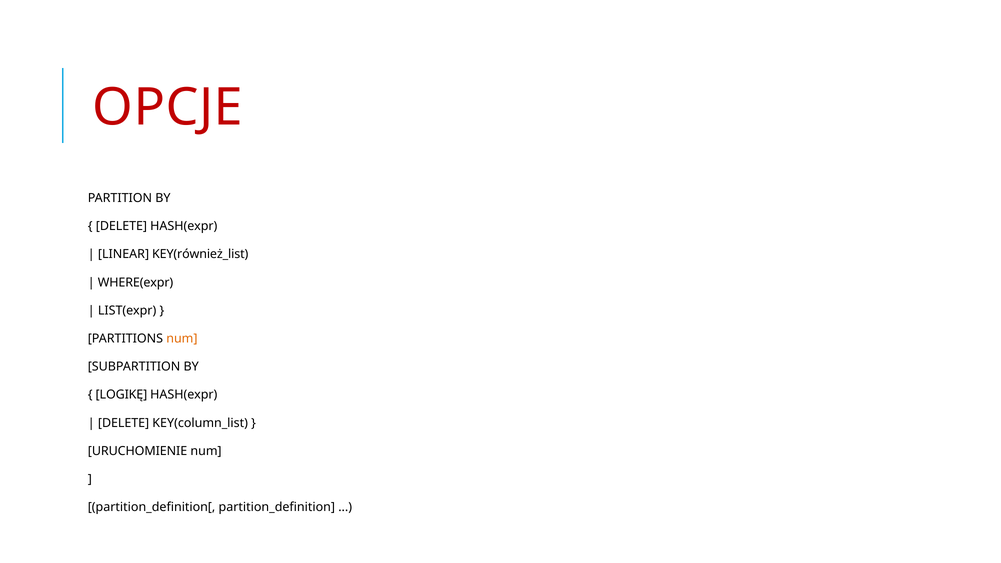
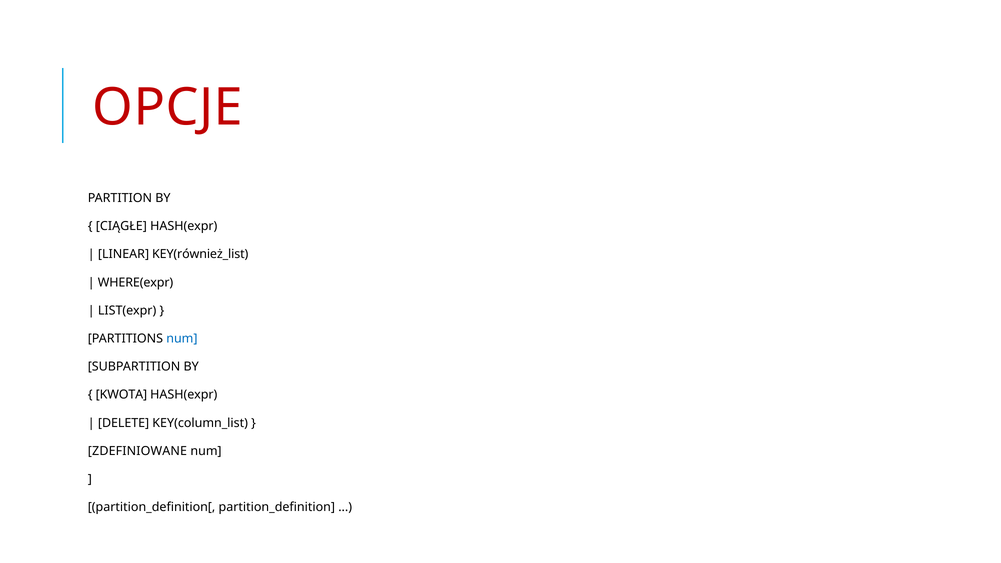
DELETE: DELETE -> CIĄGŁE (121, 226)
num colour: orange -> blue (182, 339)
LOGIKĘ: LOGIKĘ -> KWOTA (121, 395)
URUCHOMIENIE: URUCHOMIENIE -> ZDEFINIOWANE (137, 451)
